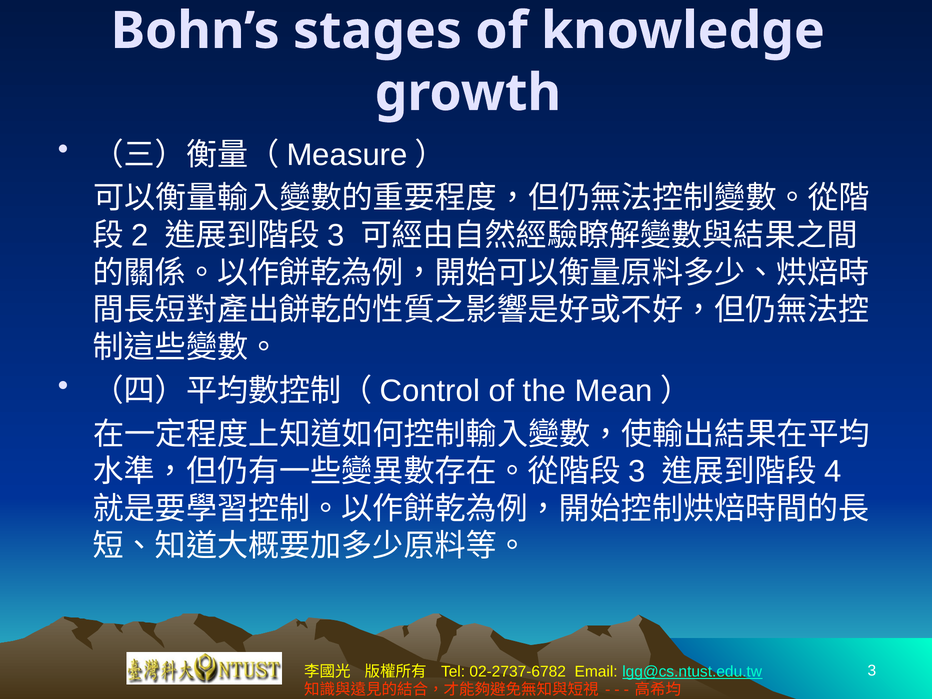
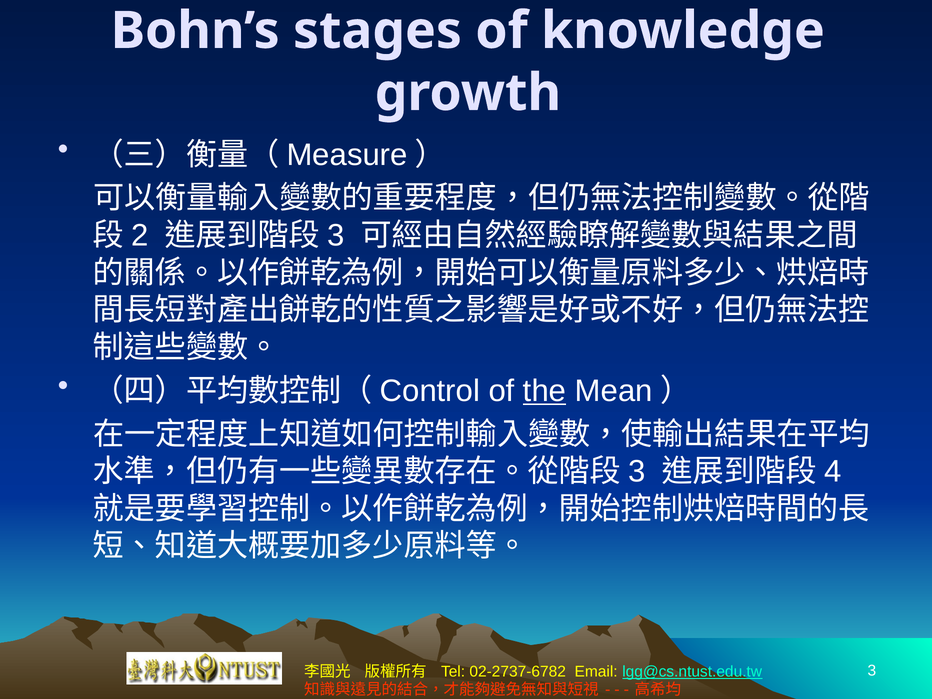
the underline: none -> present (545, 391)
